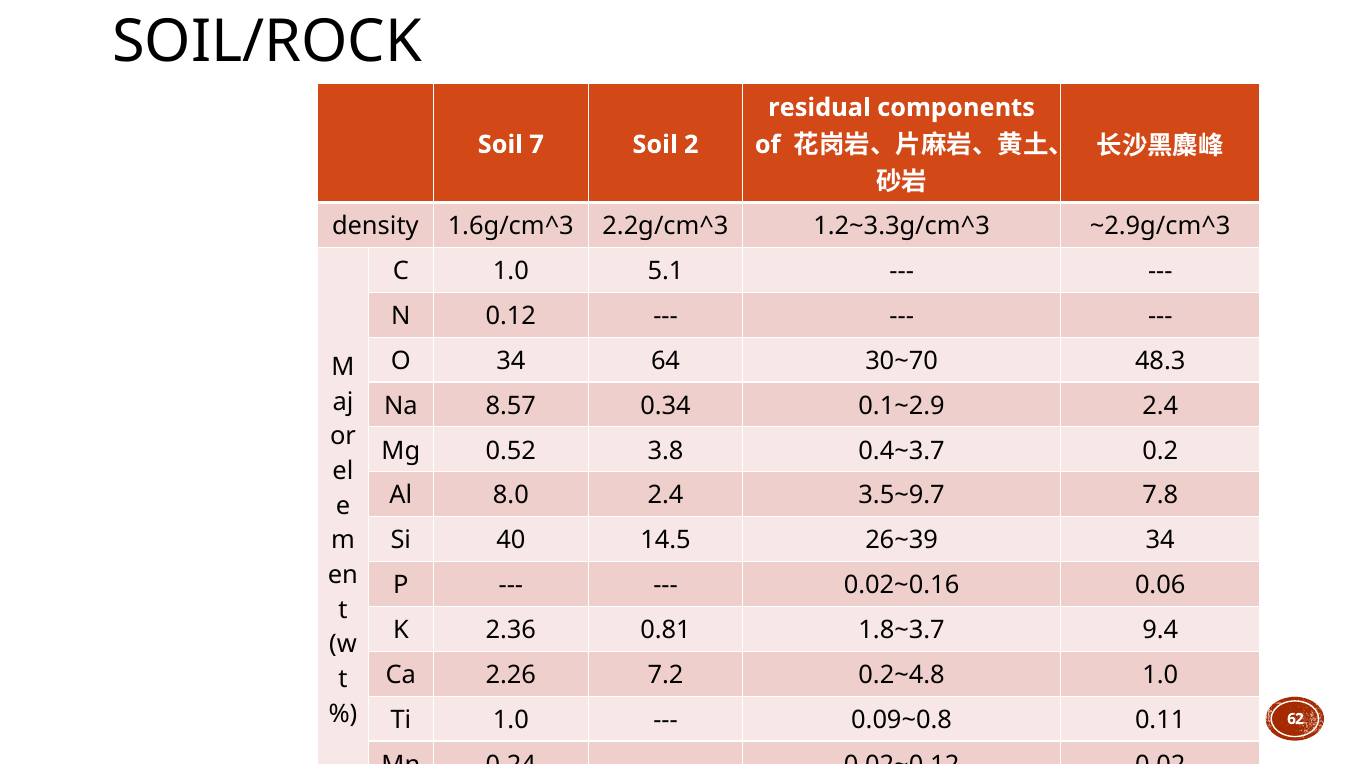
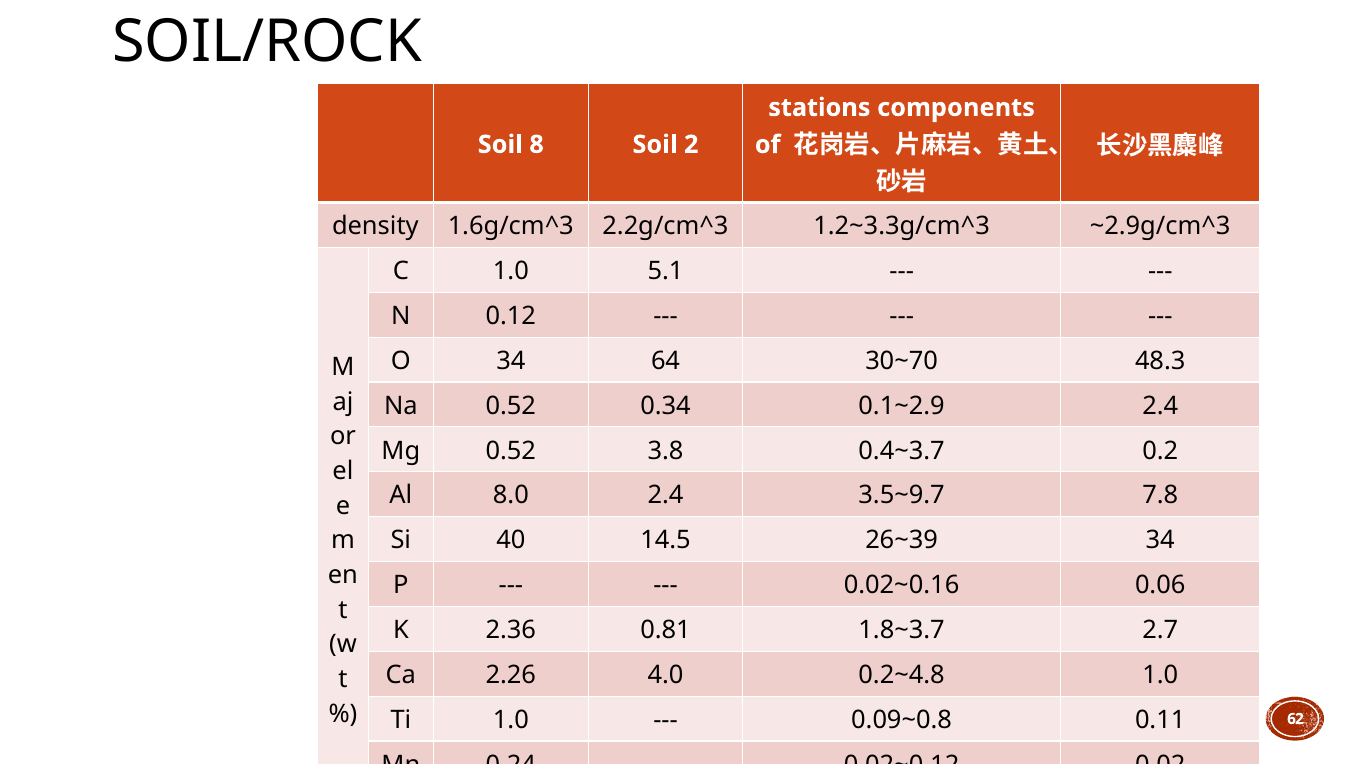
residual: residual -> stations (819, 108)
7: 7 -> 8 (537, 144)
Na 8.57: 8.57 -> 0.52 (511, 406)
9.4: 9.4 -> 2.7 (1160, 630)
7.2: 7.2 -> 4.0 (666, 675)
